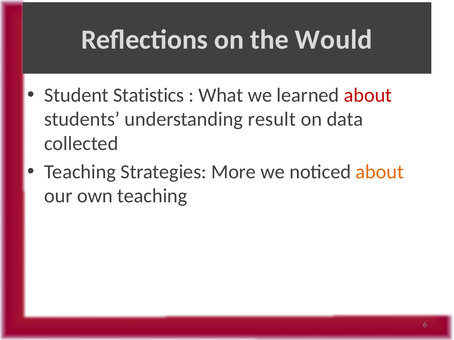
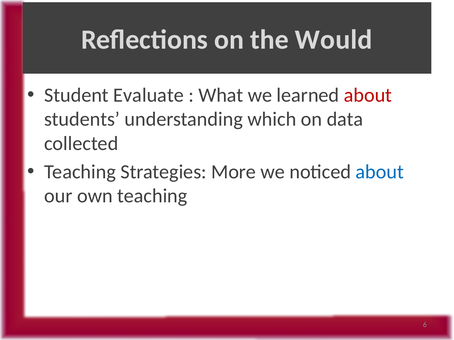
Statistics: Statistics -> Evaluate (149, 95)
result: result -> which (272, 119)
about colour: orange -> blue (380, 172)
